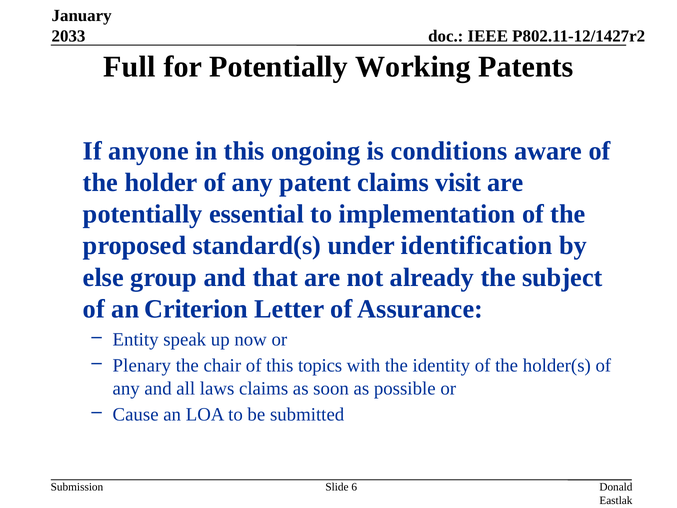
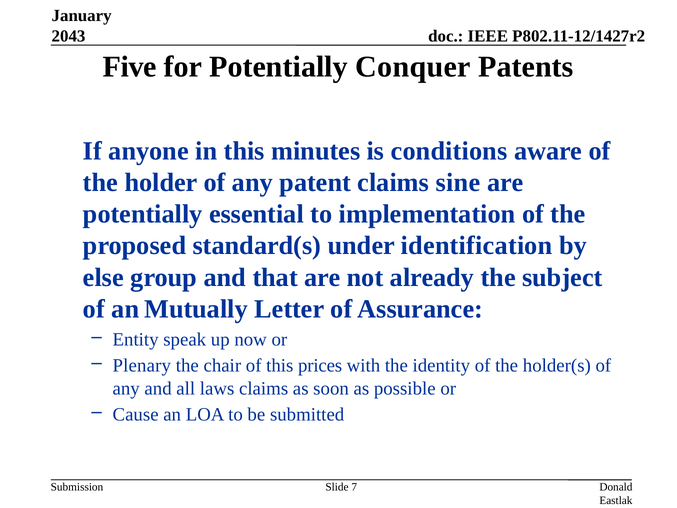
2033: 2033 -> 2043 (69, 36)
Full: Full -> Five (130, 67)
Working: Working -> Conquer (413, 67)
ongoing: ongoing -> minutes (316, 151)
visit: visit -> sine (458, 182)
Criterion: Criterion -> Mutually (196, 309)
topics: topics -> prices (320, 366)
6: 6 -> 7 (354, 487)
